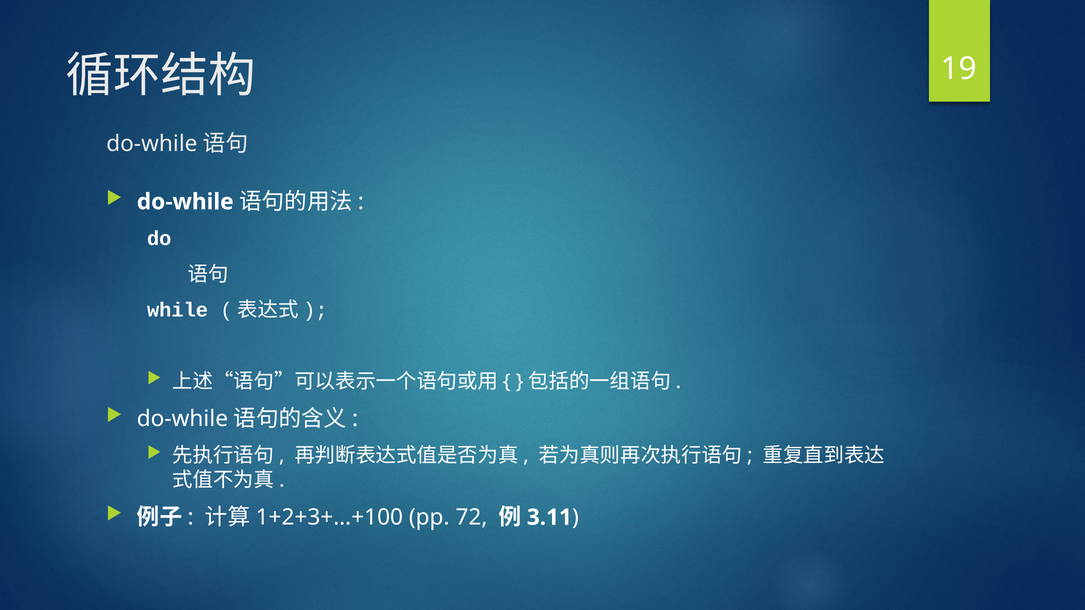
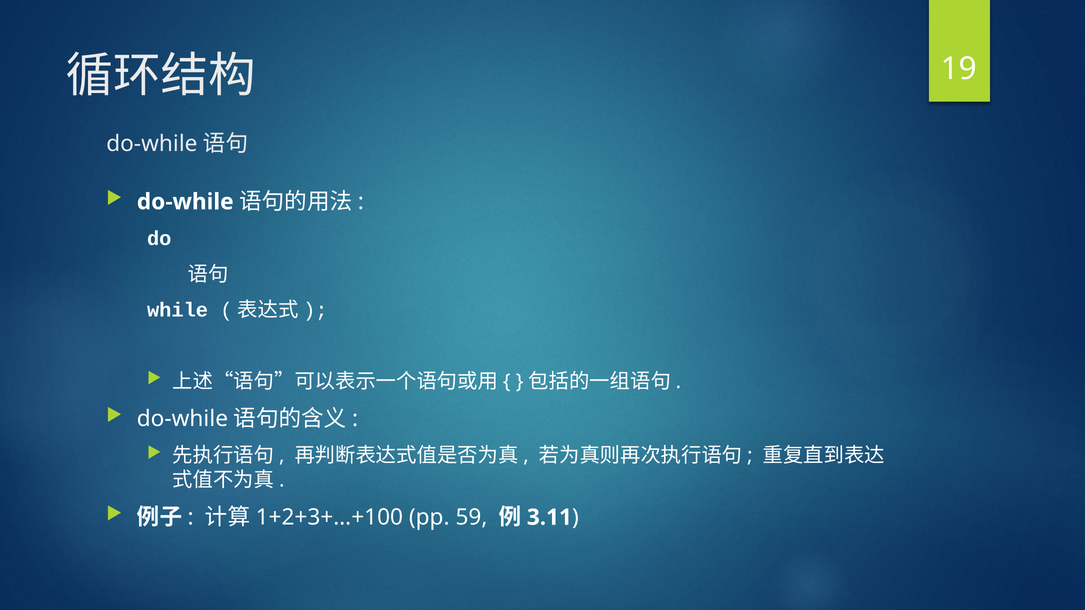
72: 72 -> 59 (471, 518)
